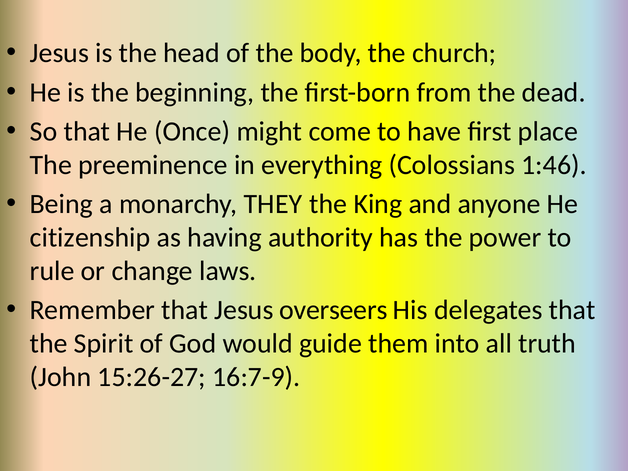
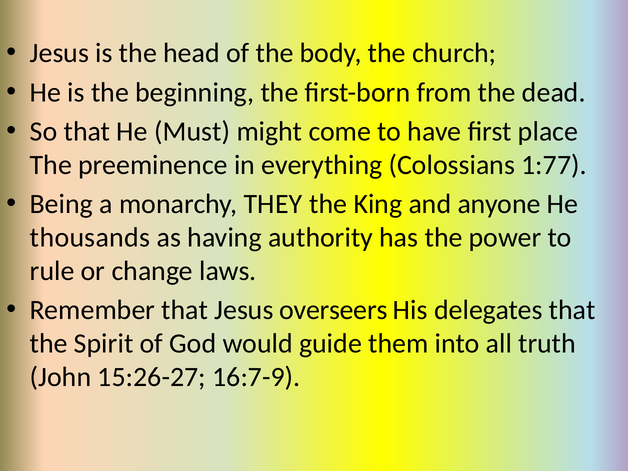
Once: Once -> Must (192, 131)
1:46: 1:46 -> 1:77 (554, 165)
citizenship: citizenship -> thousands (90, 238)
